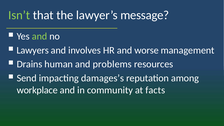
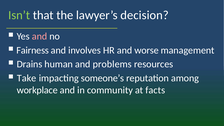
message: message -> decision (145, 15)
and colour: light green -> pink (40, 36)
Lawyers: Lawyers -> Fairness (33, 50)
Send: Send -> Take (27, 78)
damages’s: damages’s -> someone’s (103, 78)
